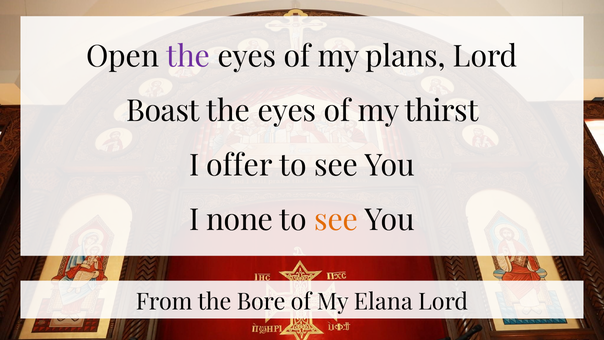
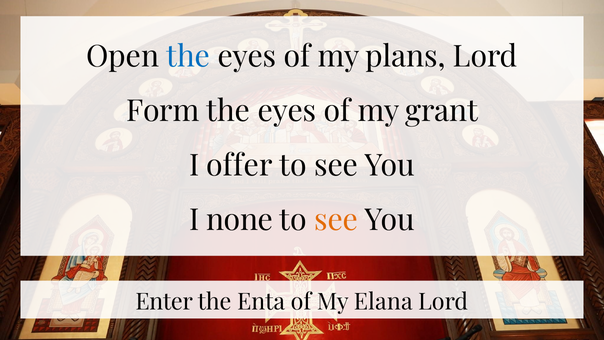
the colour: purple -> blue (188, 57)
Boast: Boast -> Form (163, 111)
thirst: thirst -> grant (442, 111)
From: From -> Enter (164, 302)
Bore: Bore -> Enta (261, 302)
